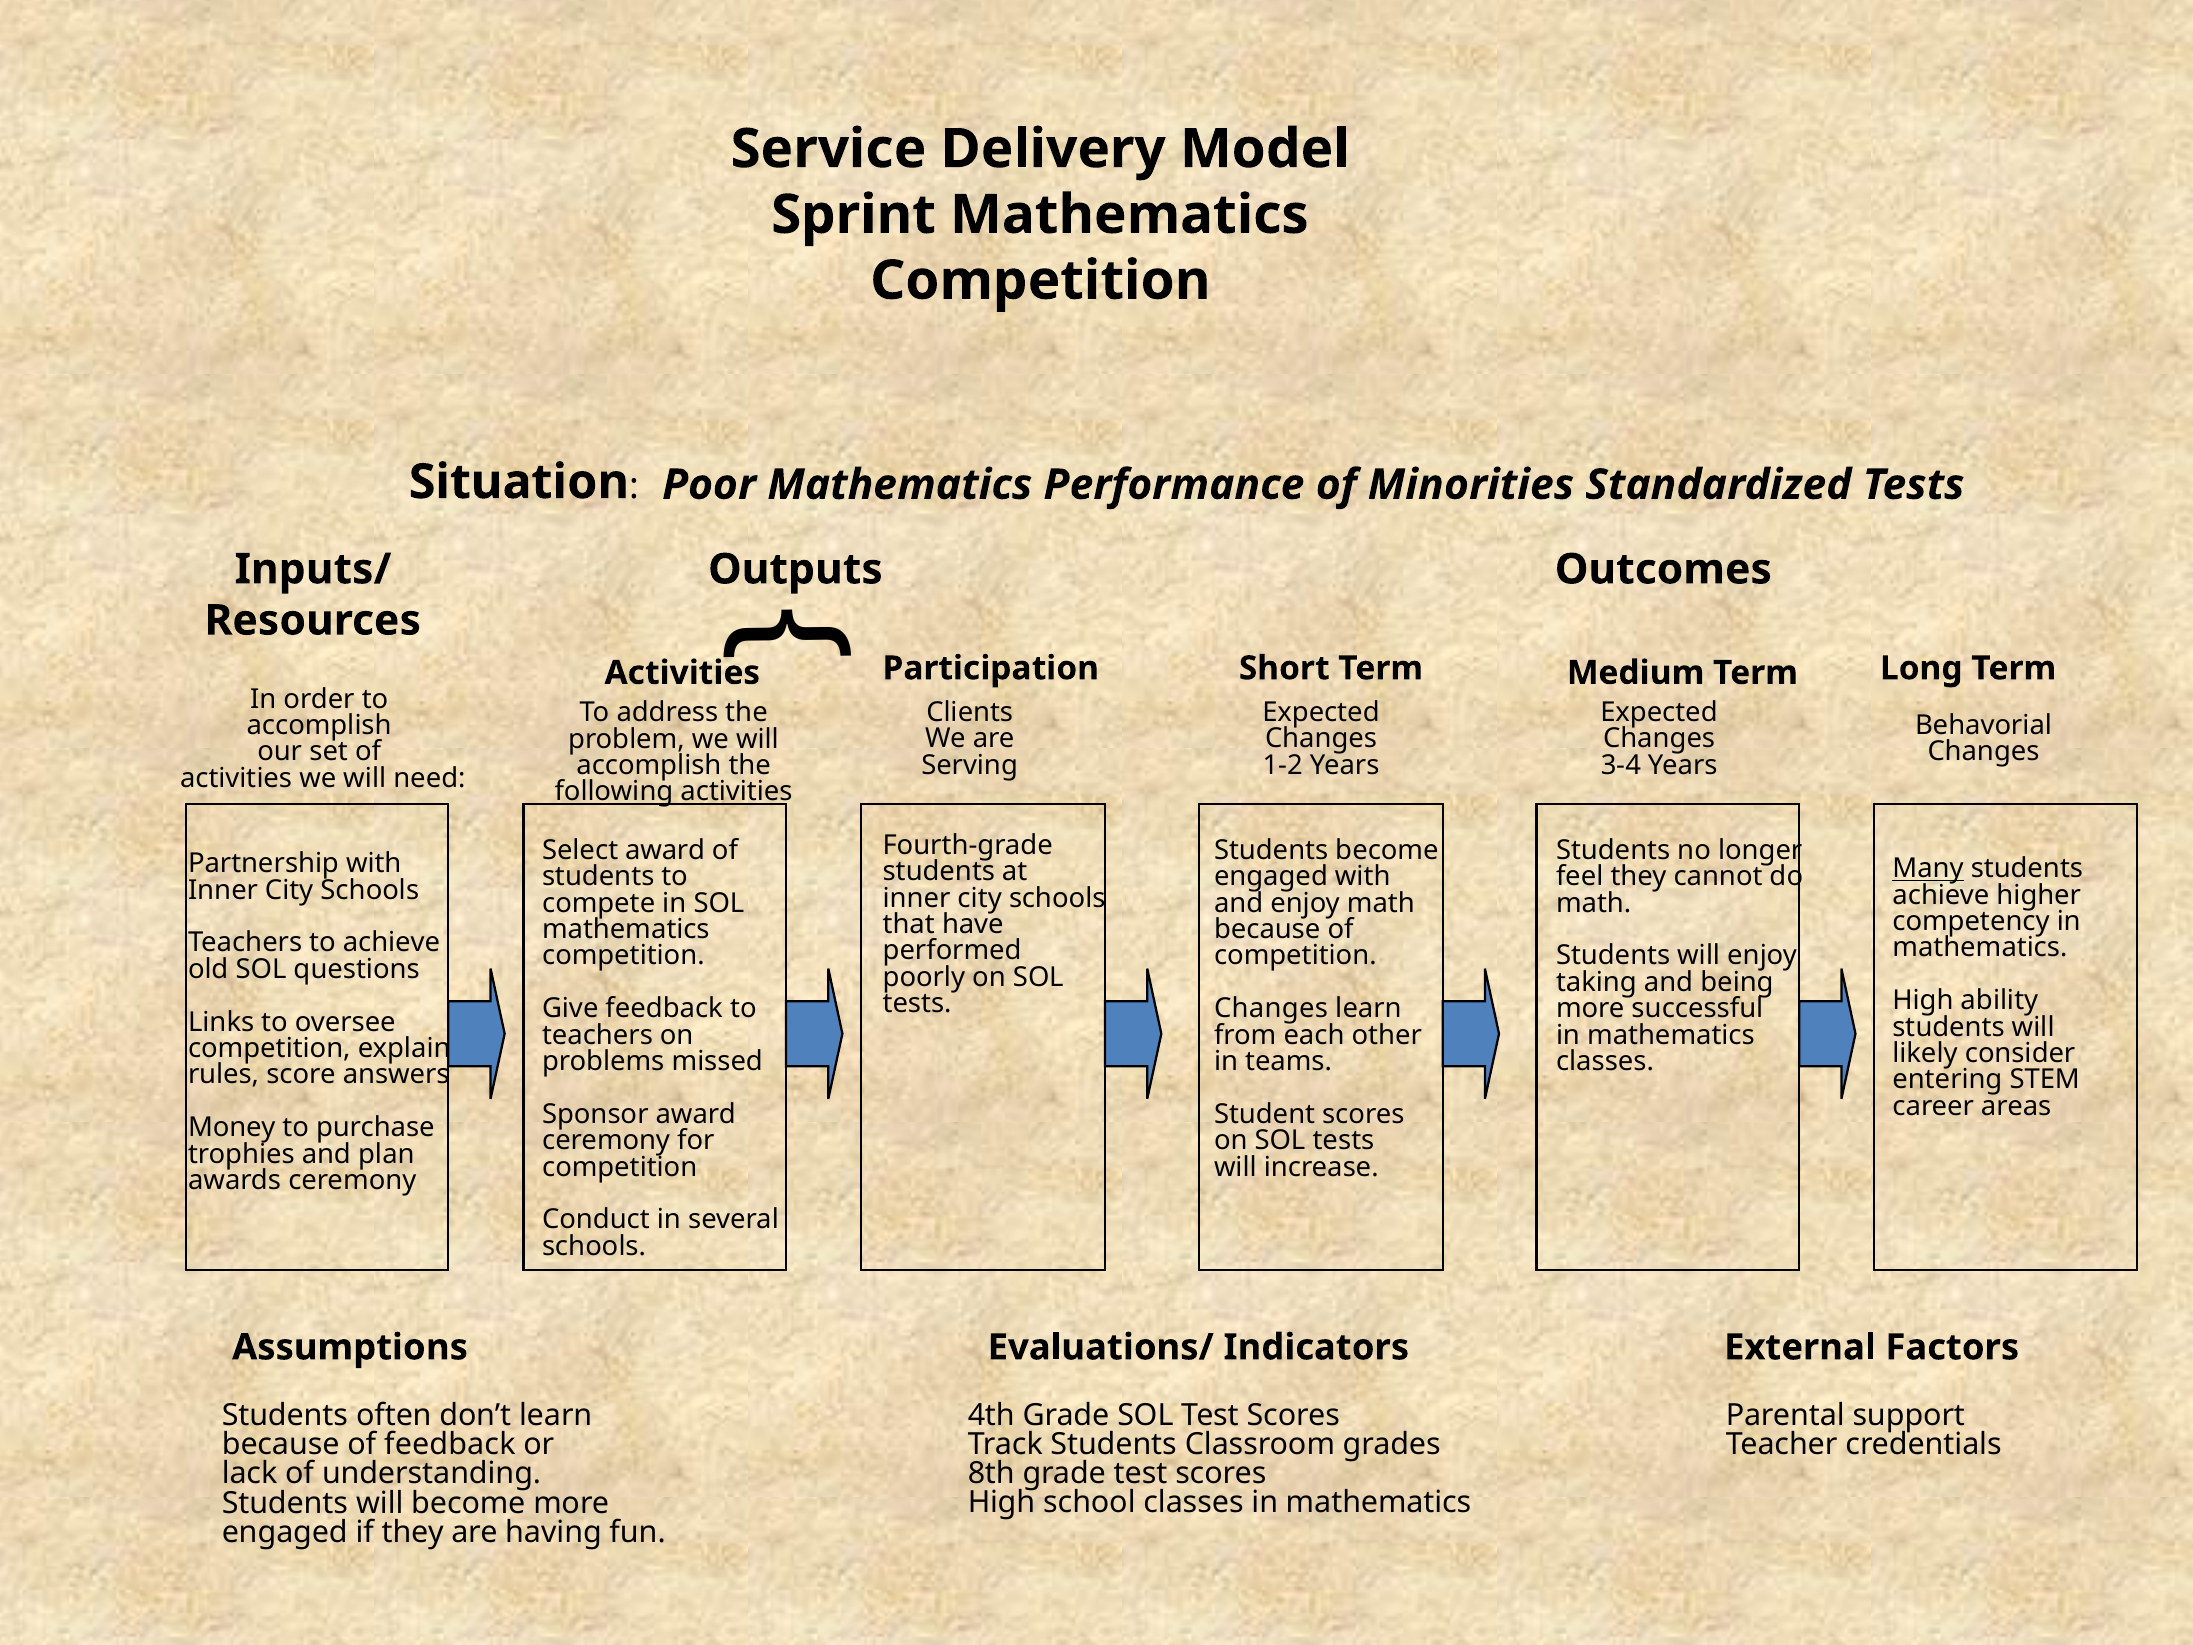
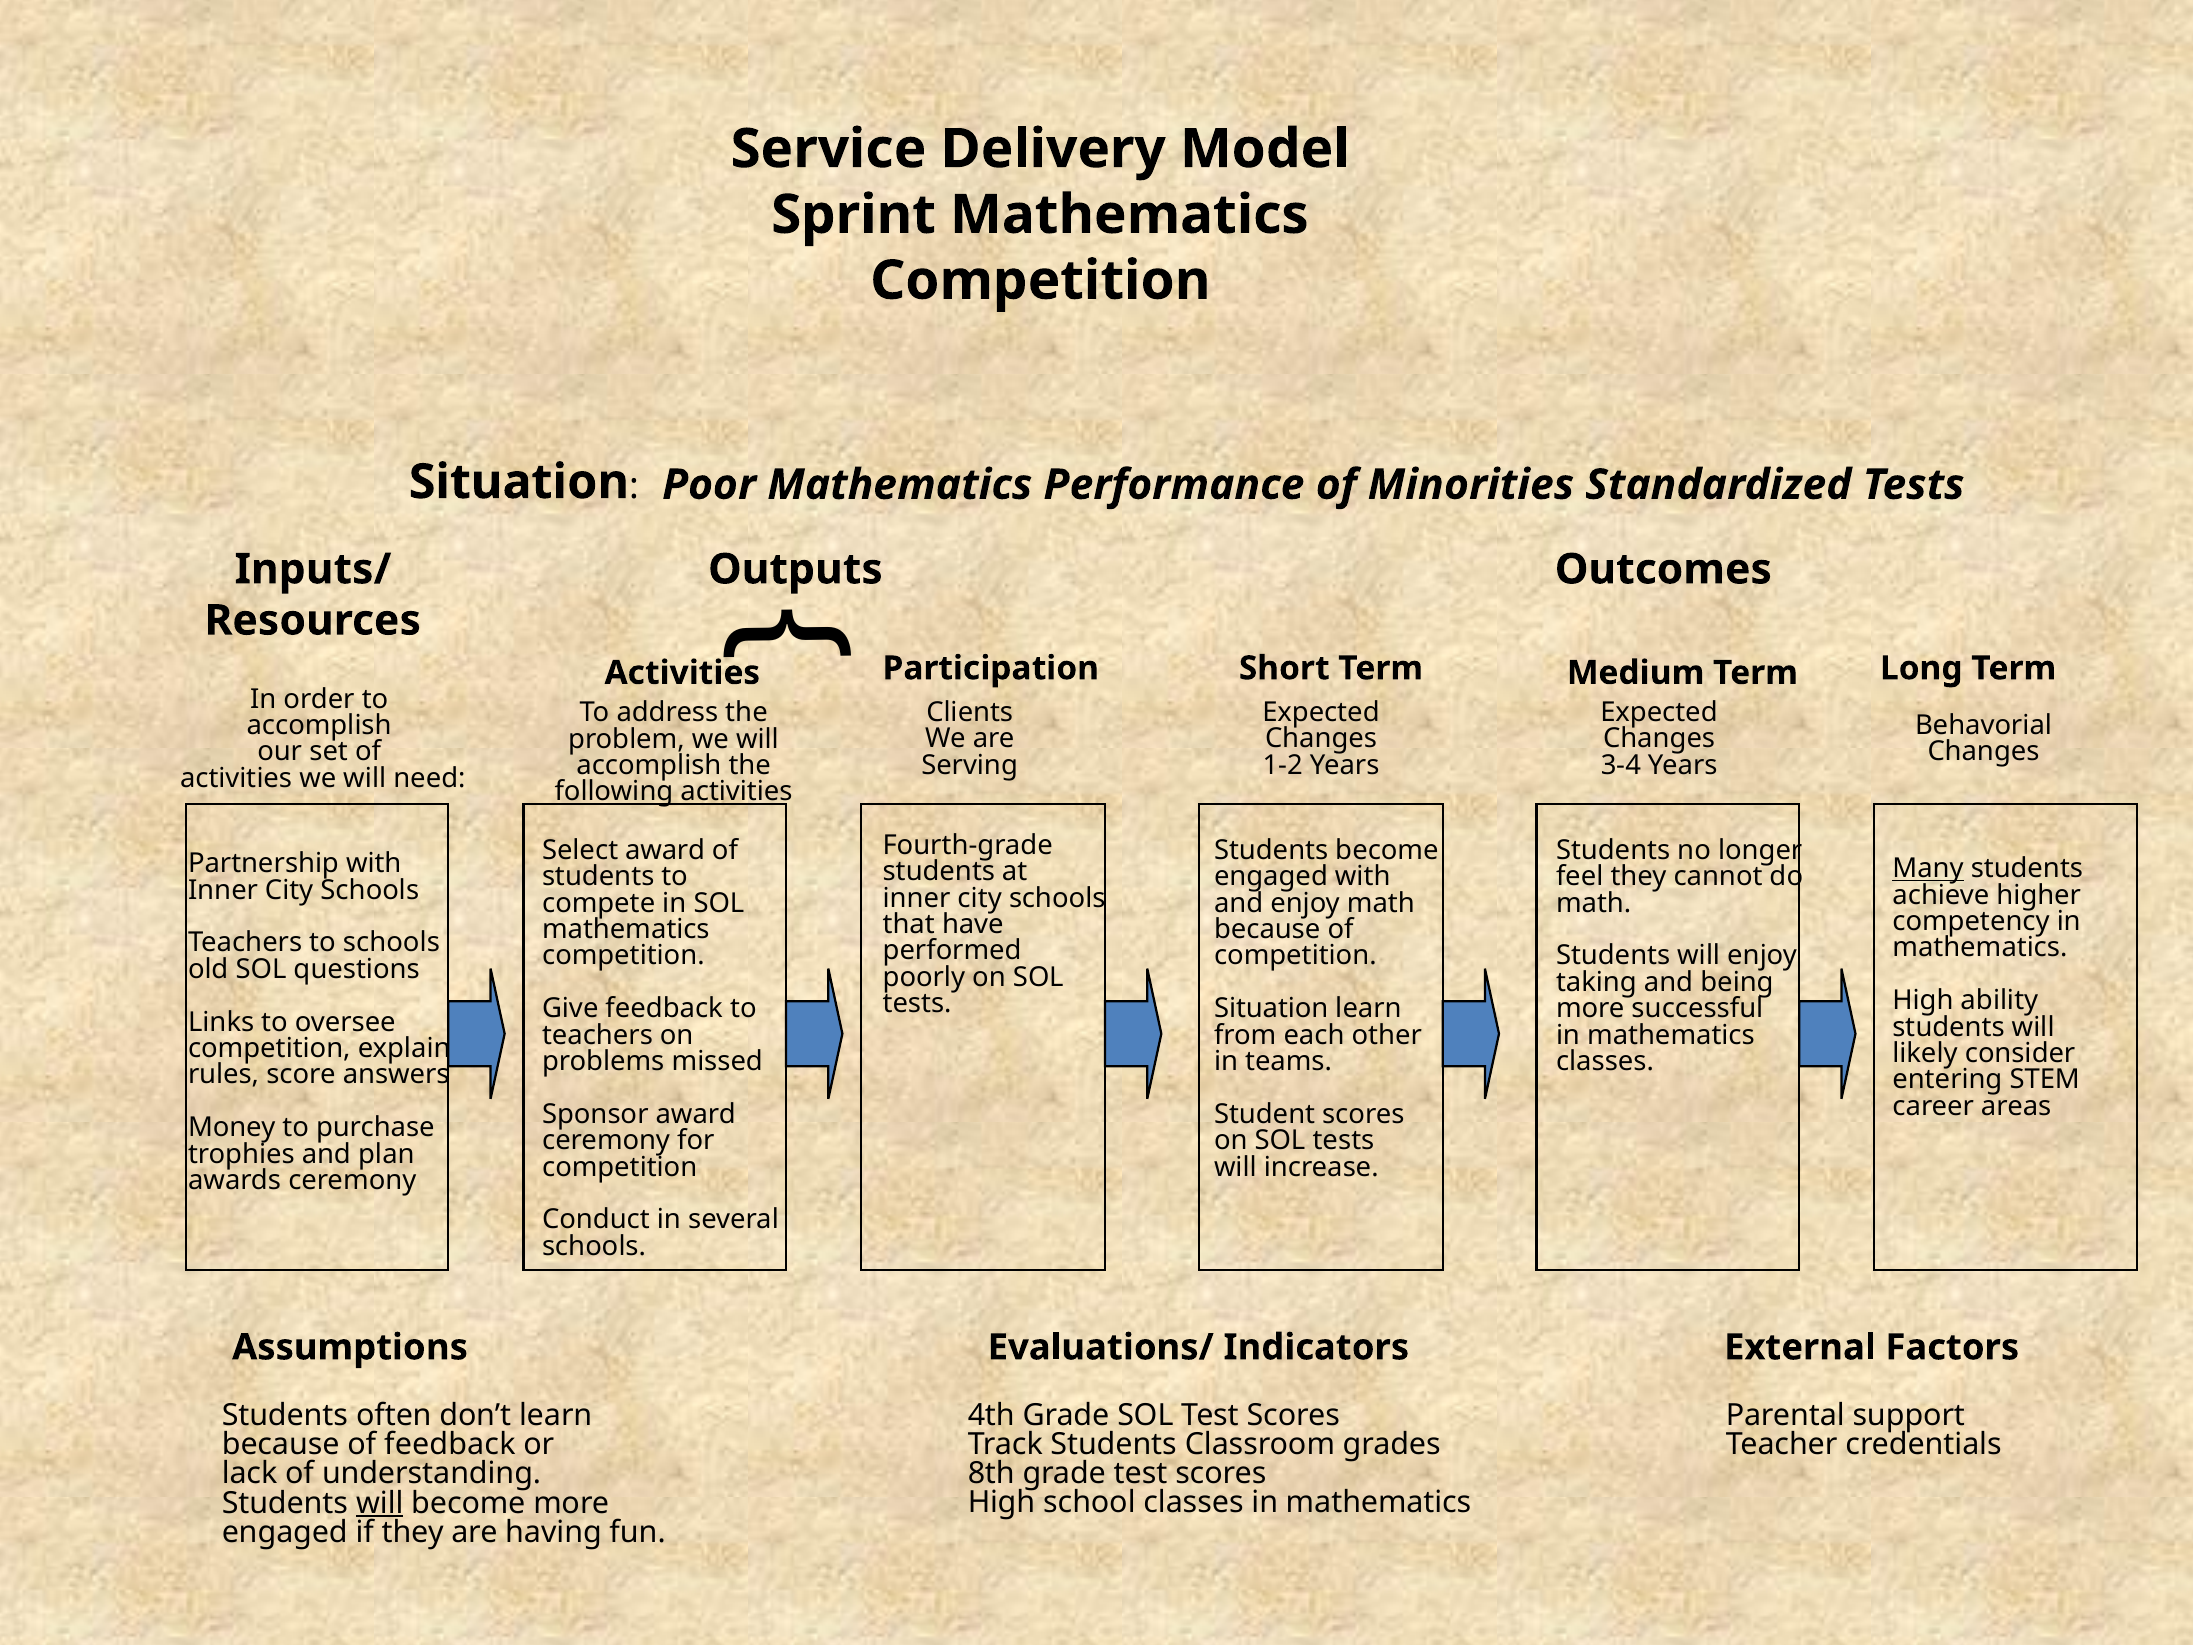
to achieve: achieve -> schools (391, 943)
Changes: Changes -> Situation (1271, 1008)
will underline: none -> present (380, 1503)
